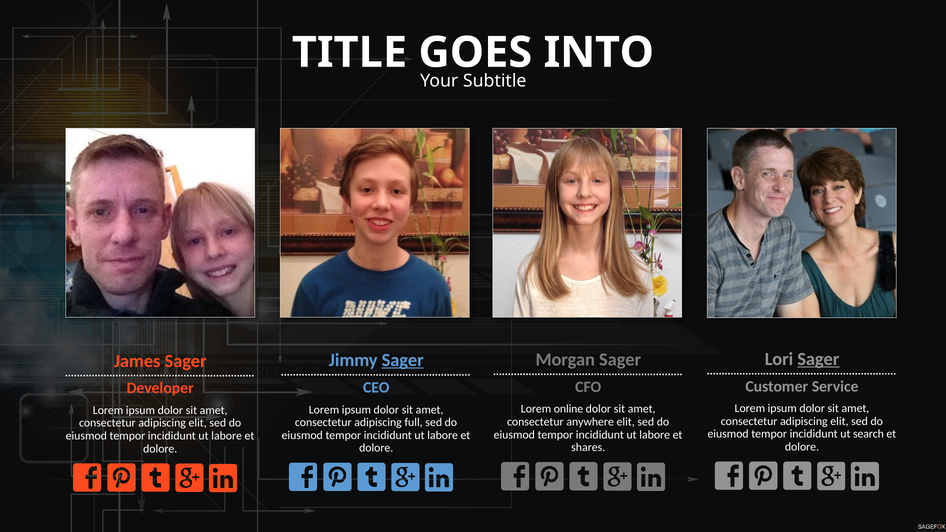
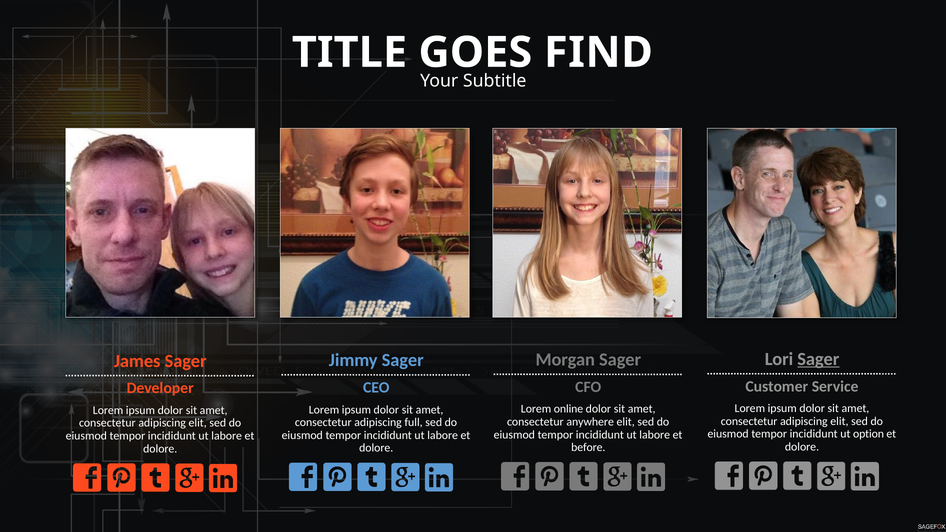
INTO: INTO -> FIND (598, 53)
Sager underline: present -> none (403, 360)
search: search -> option (869, 434)
shares: shares -> before (588, 447)
